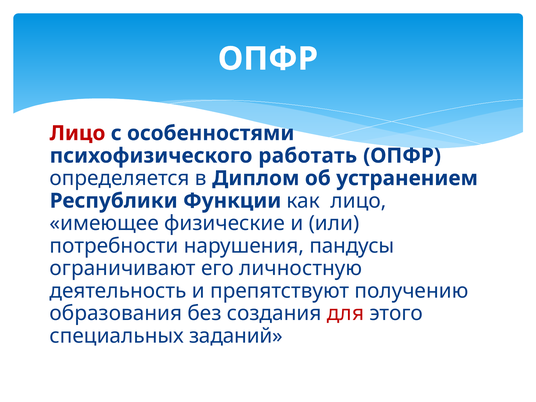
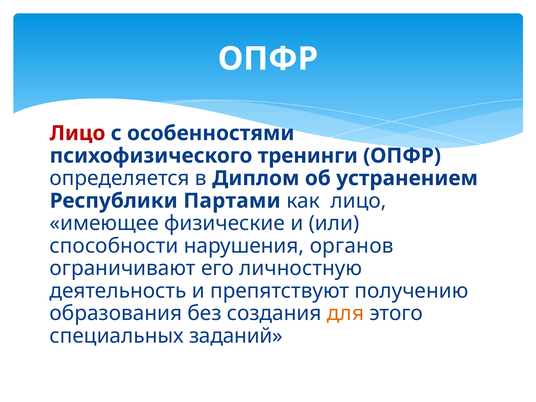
работать: работать -> тренинги (308, 156)
Функции: Функции -> Партами (232, 201)
потребности: потребности -> способности (114, 246)
пандусы: пандусы -> органов (352, 246)
для colour: red -> orange (345, 313)
